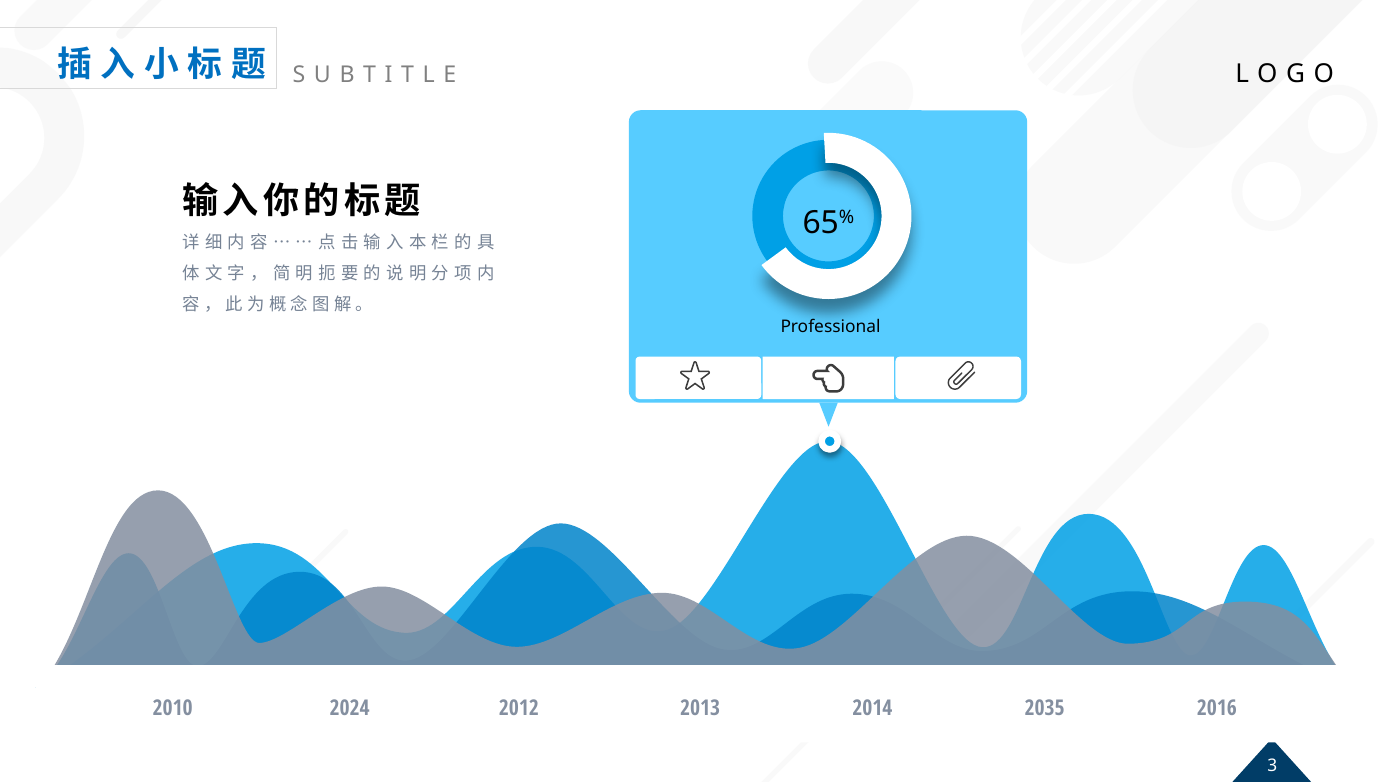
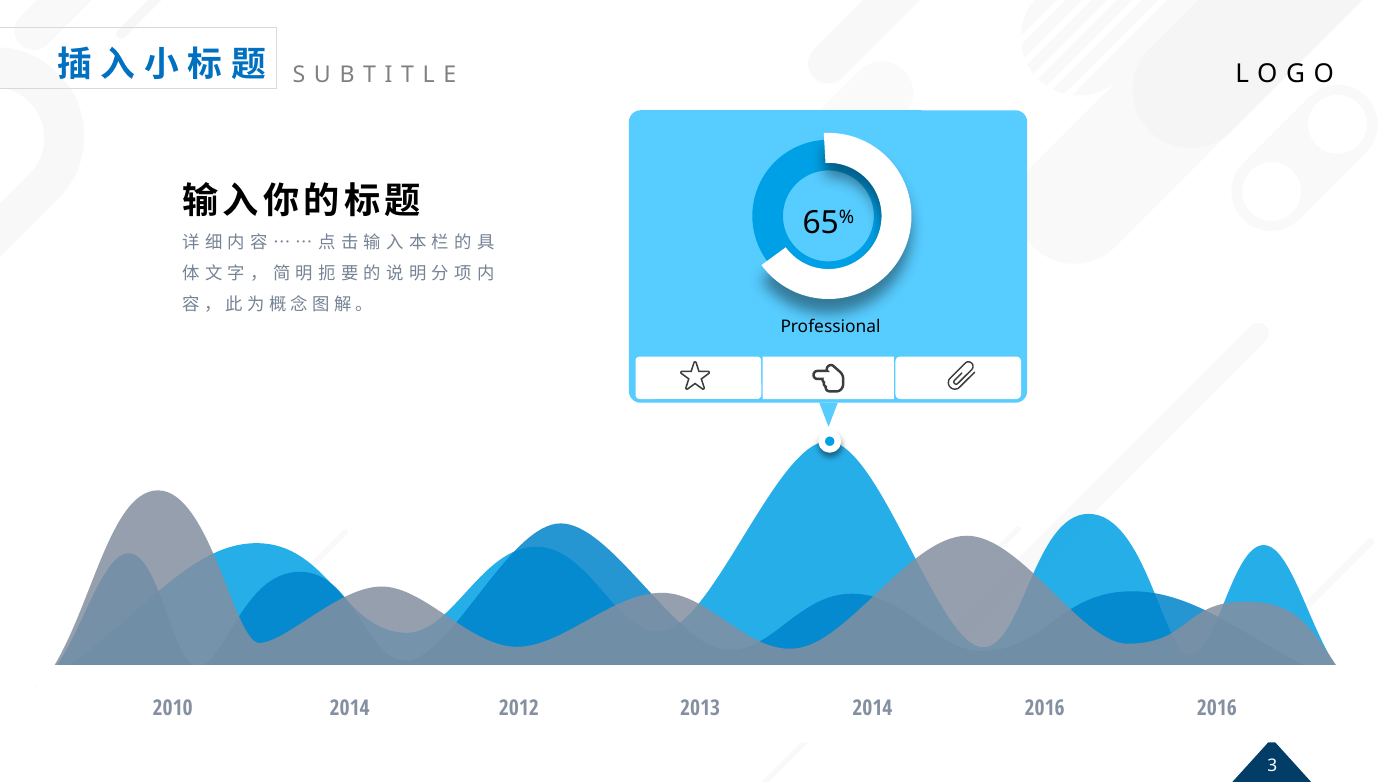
2024: 2024 -> 2014 (350, 709)
2013 2035: 2035 -> 2016 (1045, 709)
